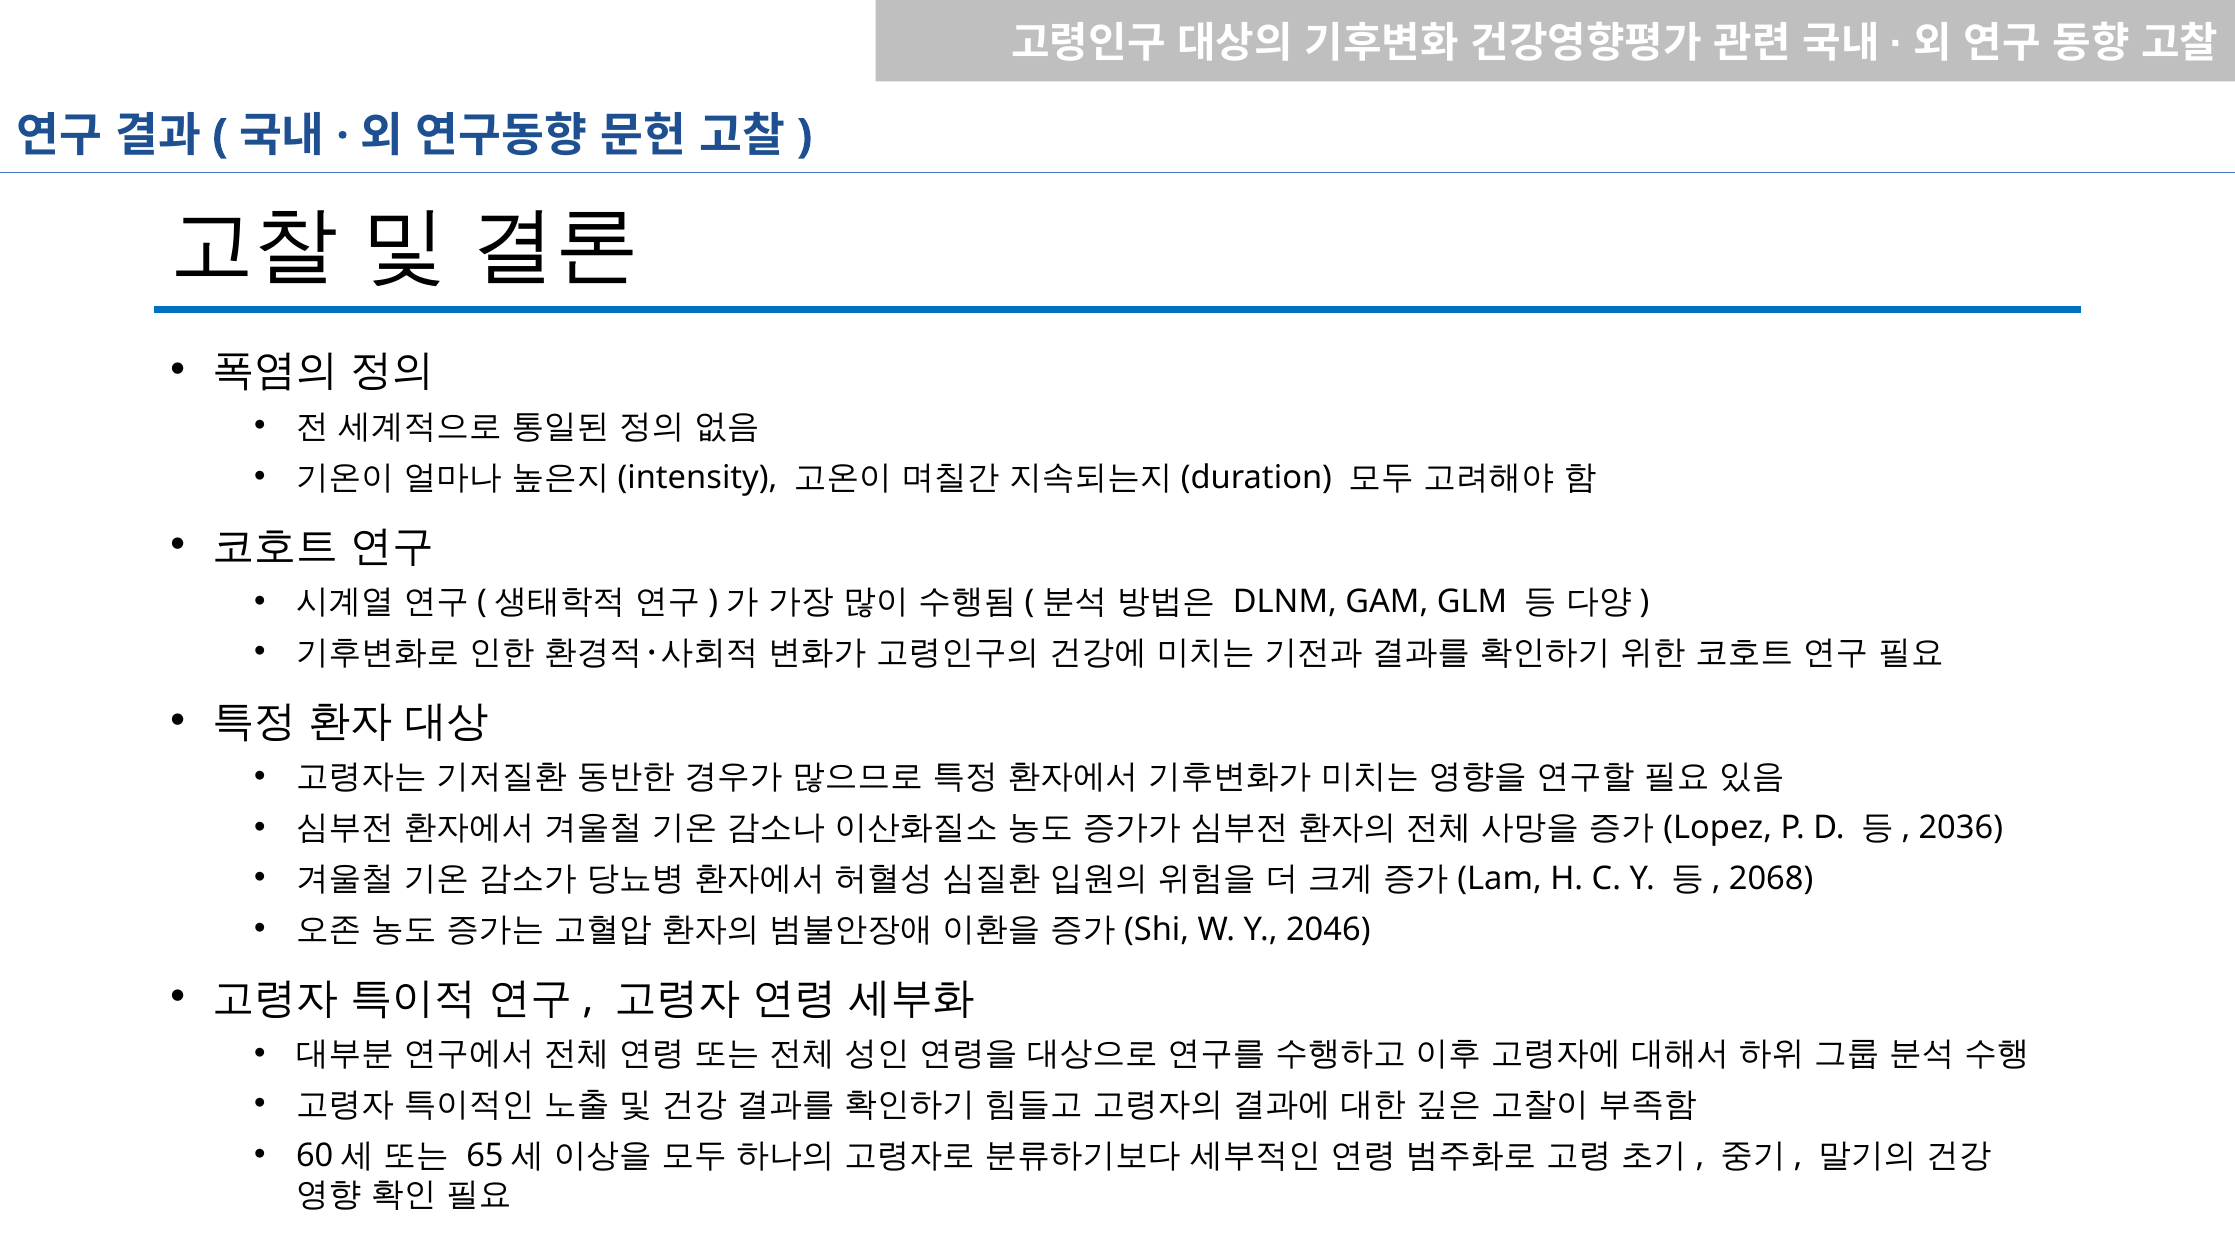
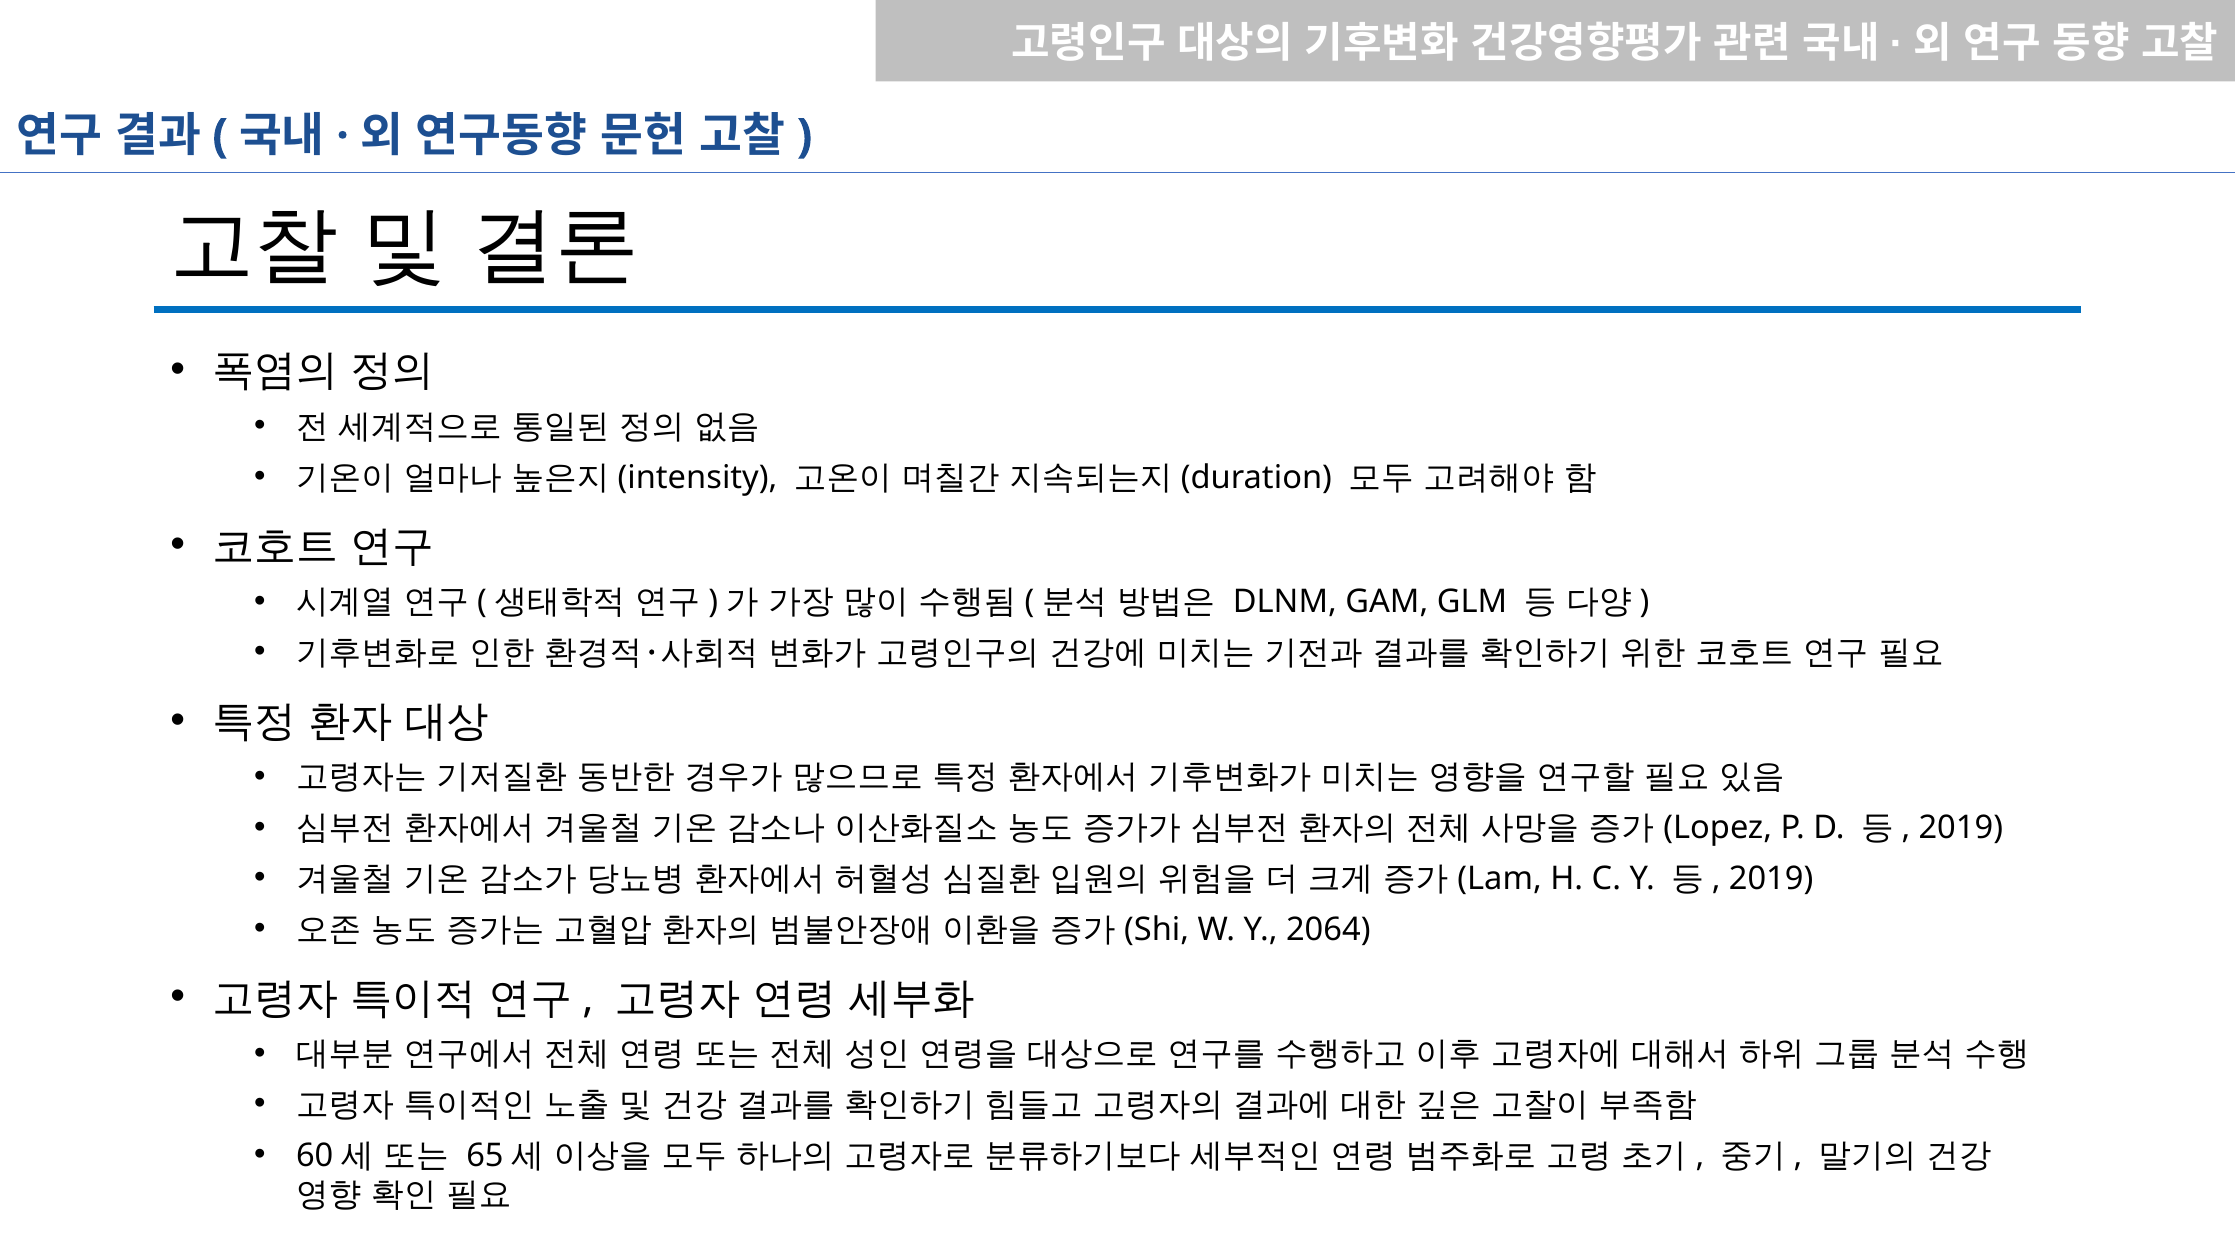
2036: 2036 -> 2019 (1961, 828)
2068: 2068 -> 2019 (1771, 879)
2046: 2046 -> 2064 (1328, 930)
